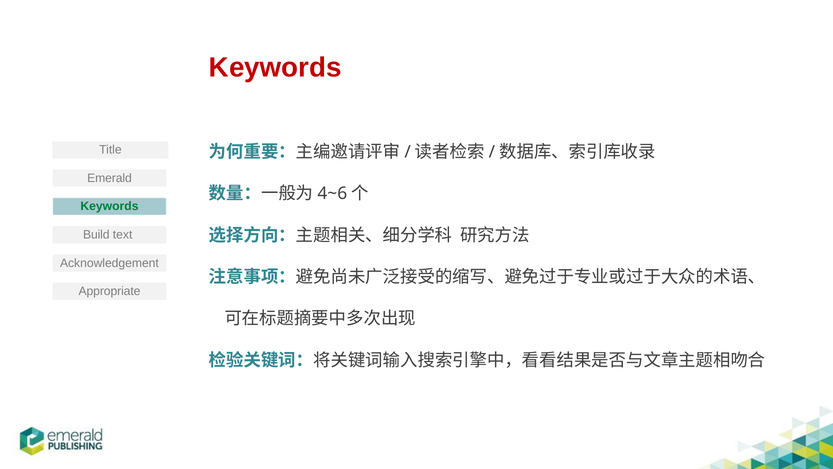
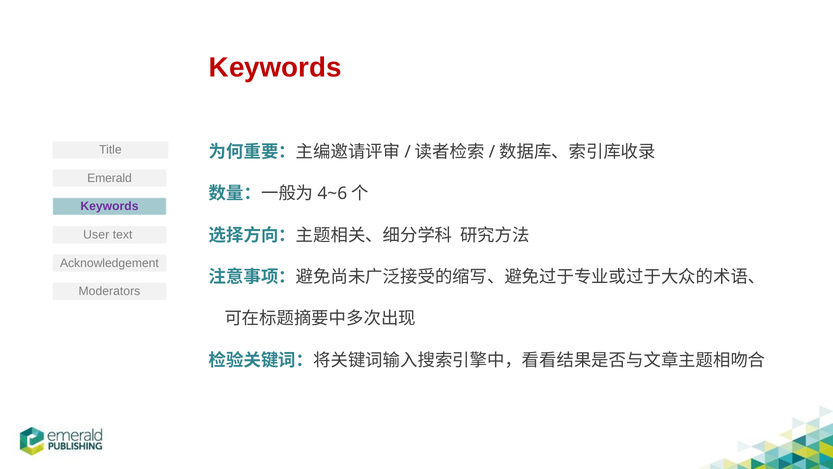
Keywords colour: green -> purple (109, 206)
Build: Build -> User (96, 234)
Appropriate: Appropriate -> Moderators (109, 291)
